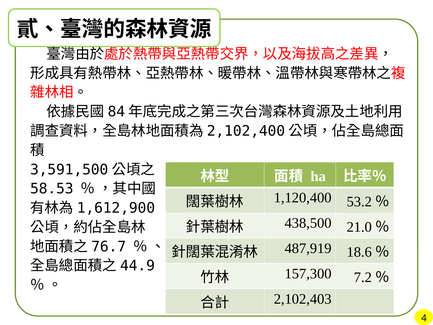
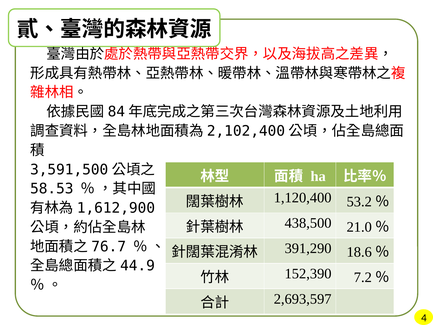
487,919: 487,919 -> 391,290 (308, 248)
157,300: 157,300 -> 152,390 (308, 273)
2,102,403: 2,102,403 -> 2,693,597 (303, 299)
